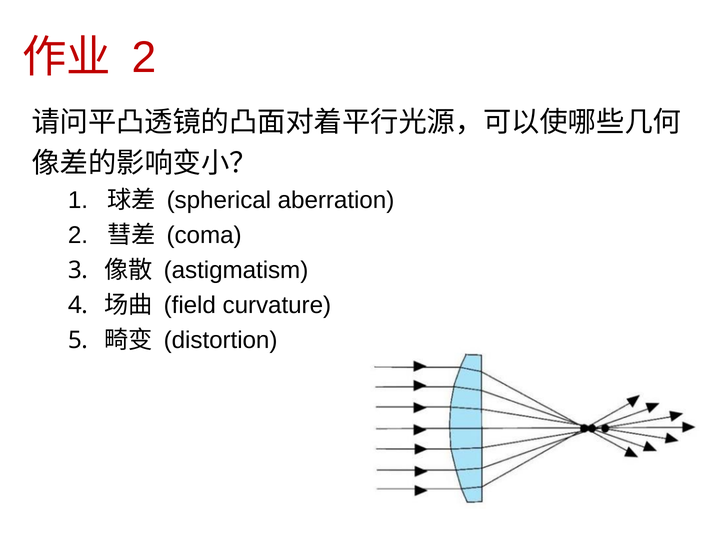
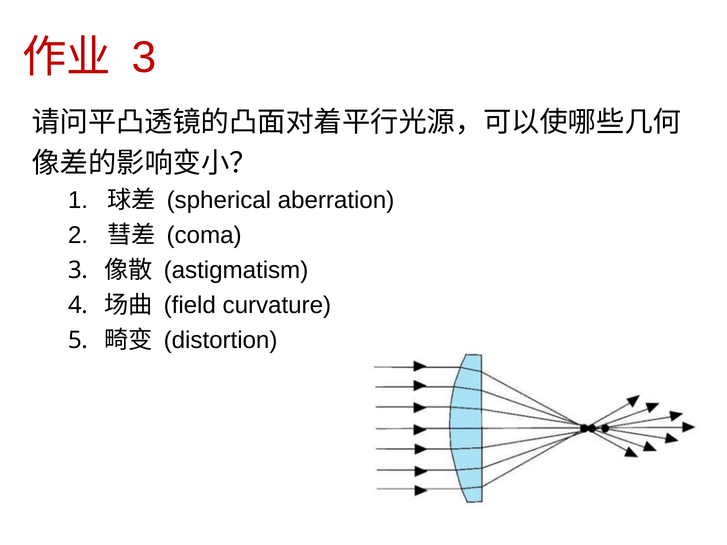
2: 2 -> 3 (144, 57)
